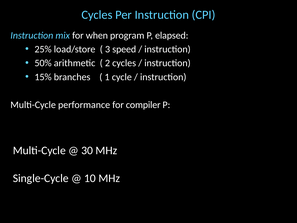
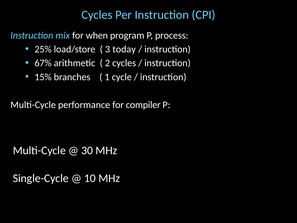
elapsed: elapsed -> process (172, 35)
speed: speed -> today (124, 49)
50%: 50% -> 67% (43, 63)
